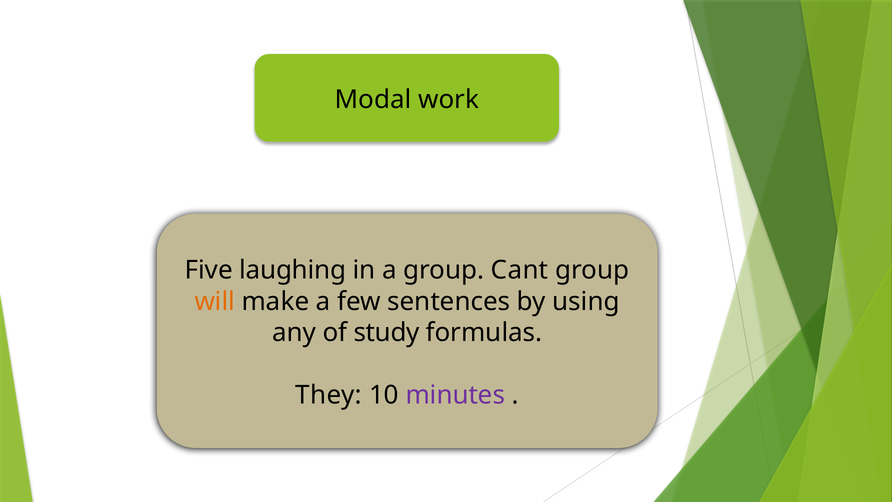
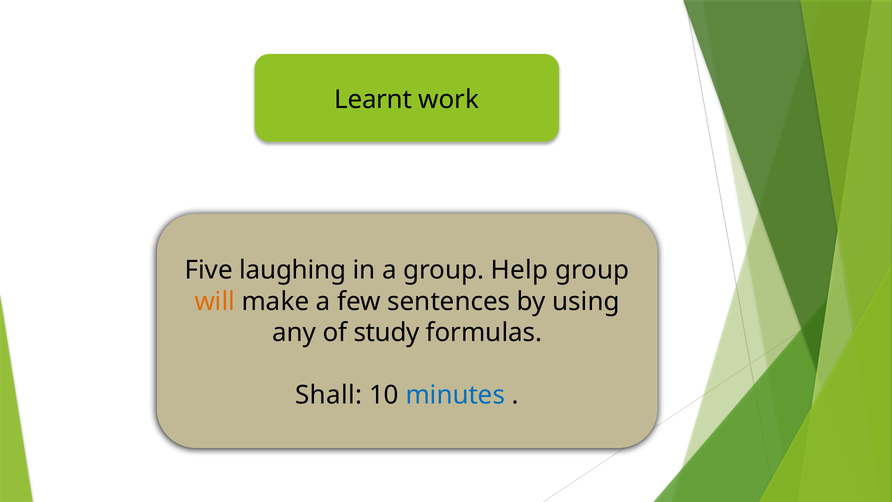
Modal: Modal -> Learnt (373, 100)
Cant: Cant -> Help (520, 270)
They: They -> Shall (329, 395)
minutes colour: purple -> blue (455, 395)
